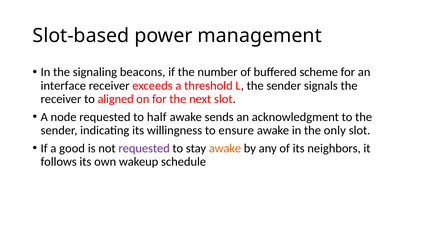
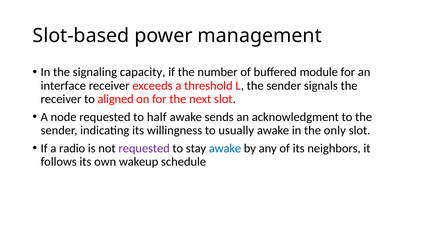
beacons: beacons -> capacity (143, 72)
scheme: scheme -> module (319, 72)
ensure: ensure -> usually (236, 131)
good: good -> radio (72, 149)
awake colour: orange -> blue (225, 149)
